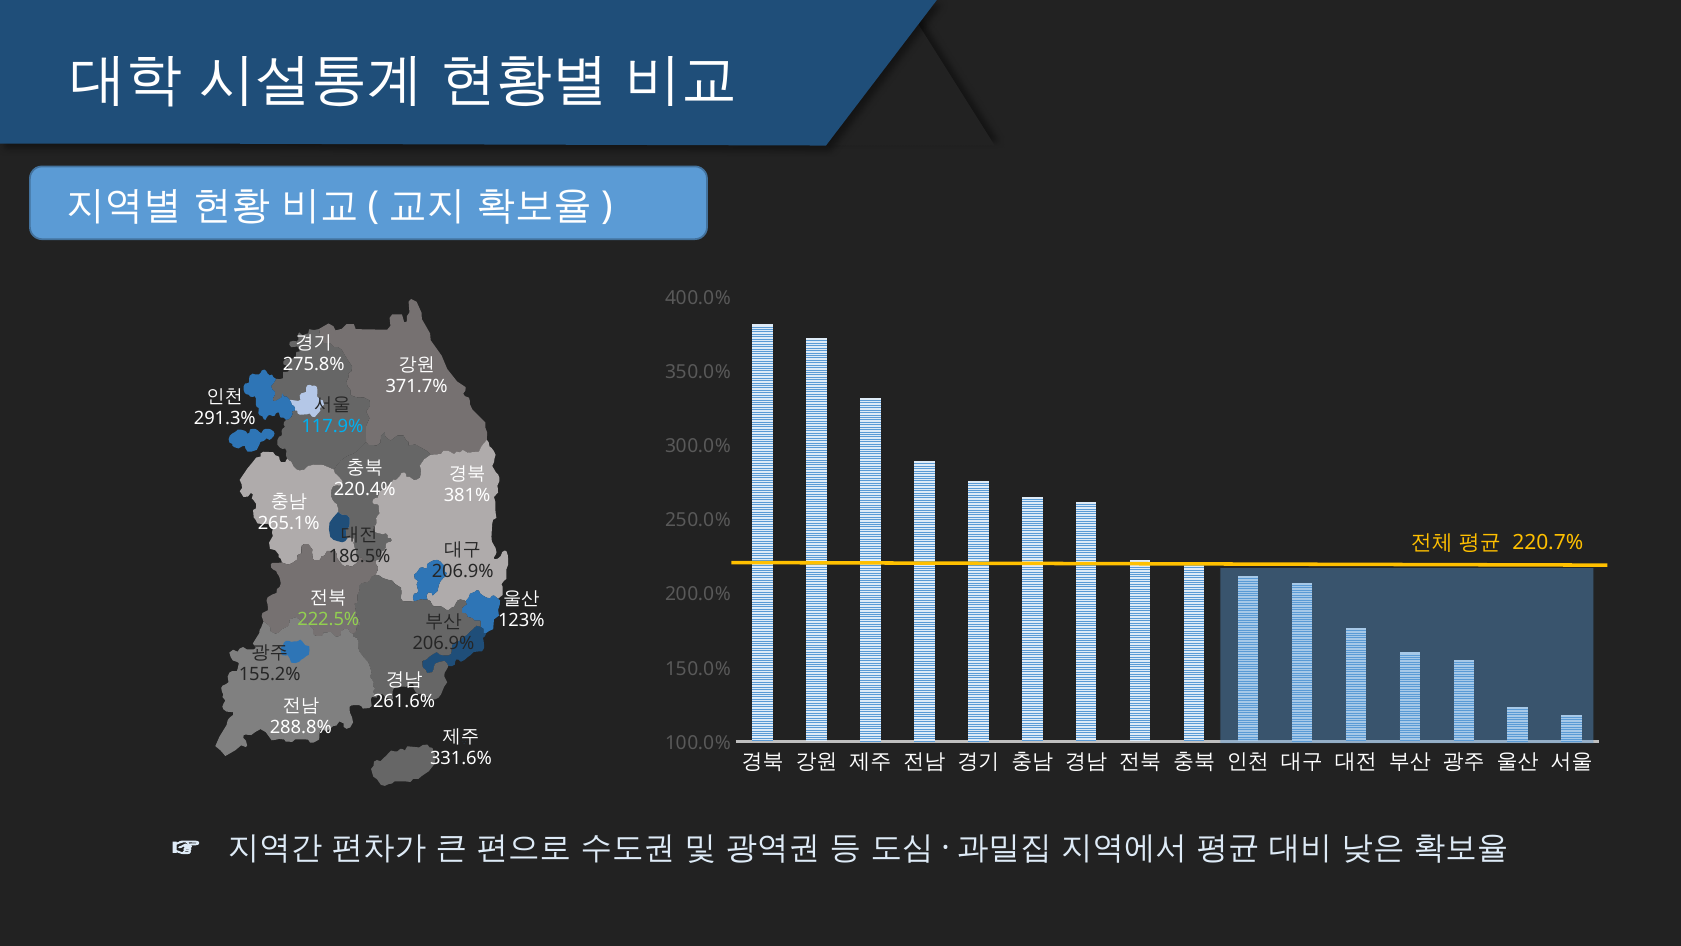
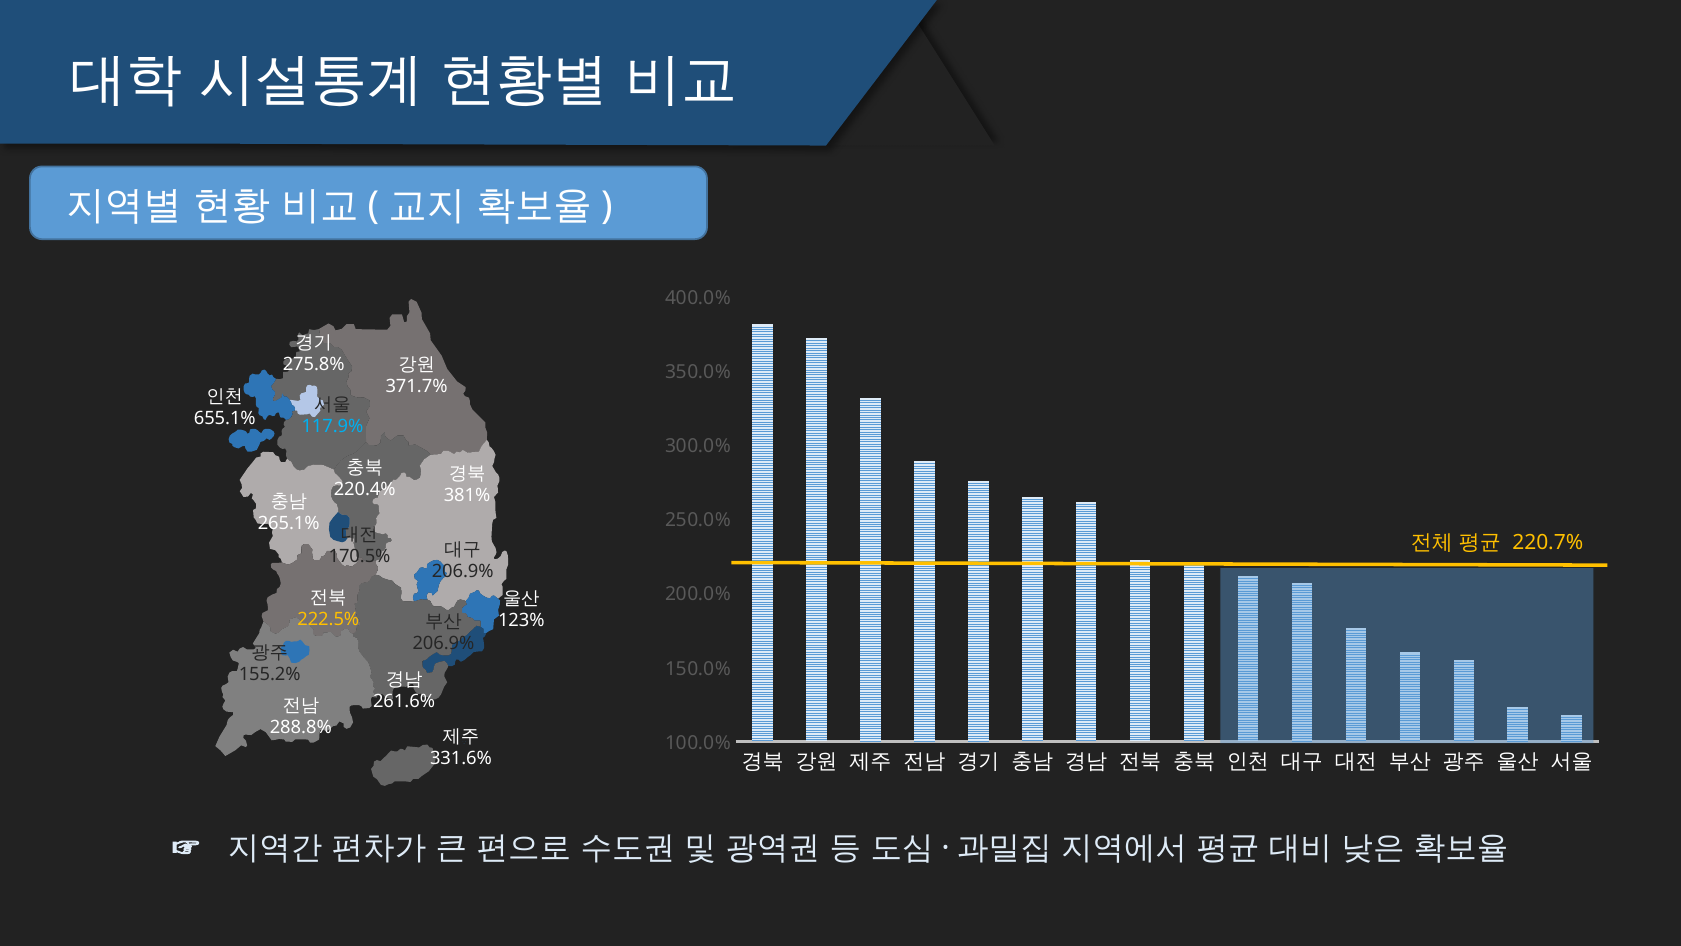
291.3%: 291.3% -> 655.1% (225, 418)
186.5%: 186.5% -> 170.5% (360, 556)
222.5% colour: light green -> yellow (328, 619)
